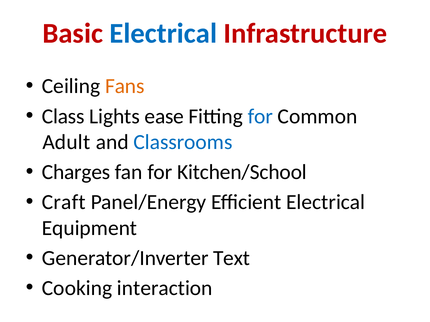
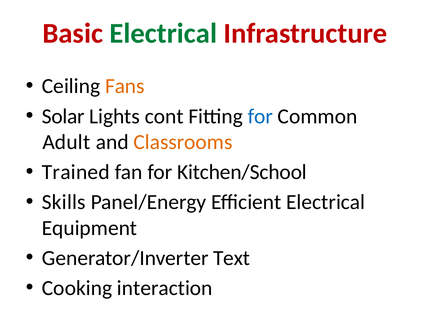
Electrical colour: blue -> green (163, 34)
Class: Class -> Solar (63, 116)
ease: ease -> cont (164, 116)
Classrooms colour: blue -> orange (183, 142)
Charges: Charges -> Trained (76, 172)
Craft: Craft -> Skills (64, 202)
